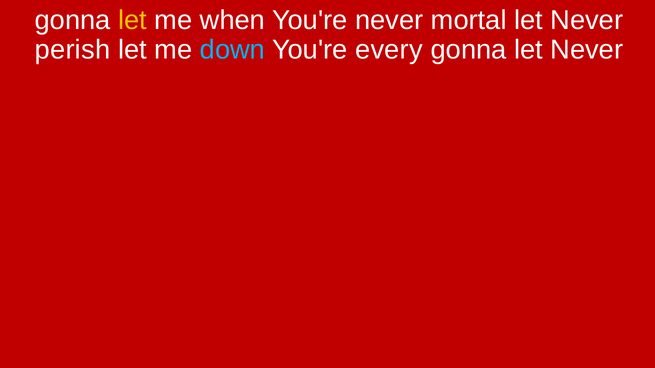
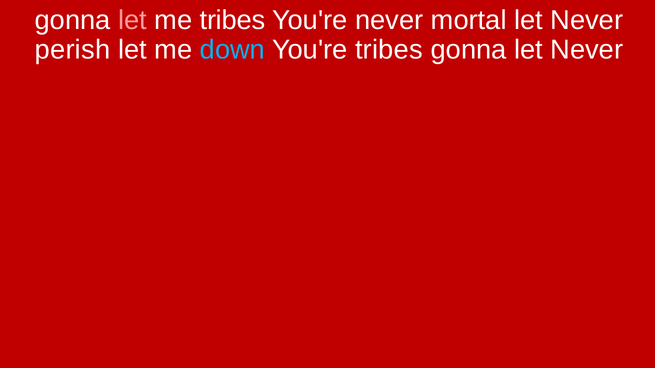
let colour: yellow -> pink (133, 20)
me when: when -> tribes (233, 20)
You're every: every -> tribes (389, 50)
